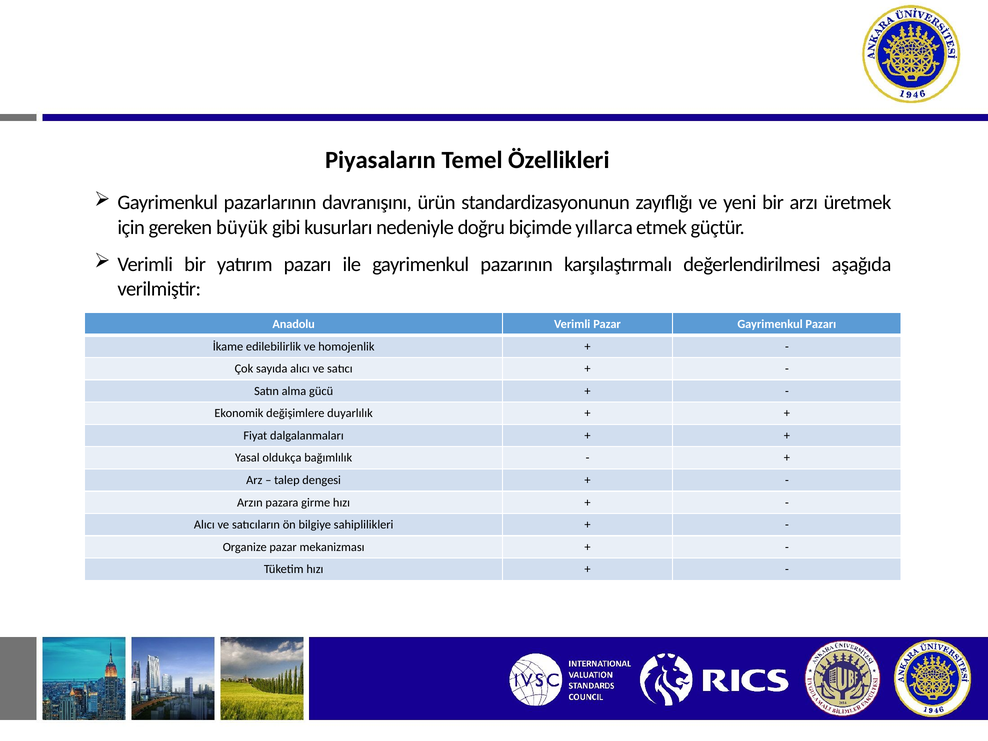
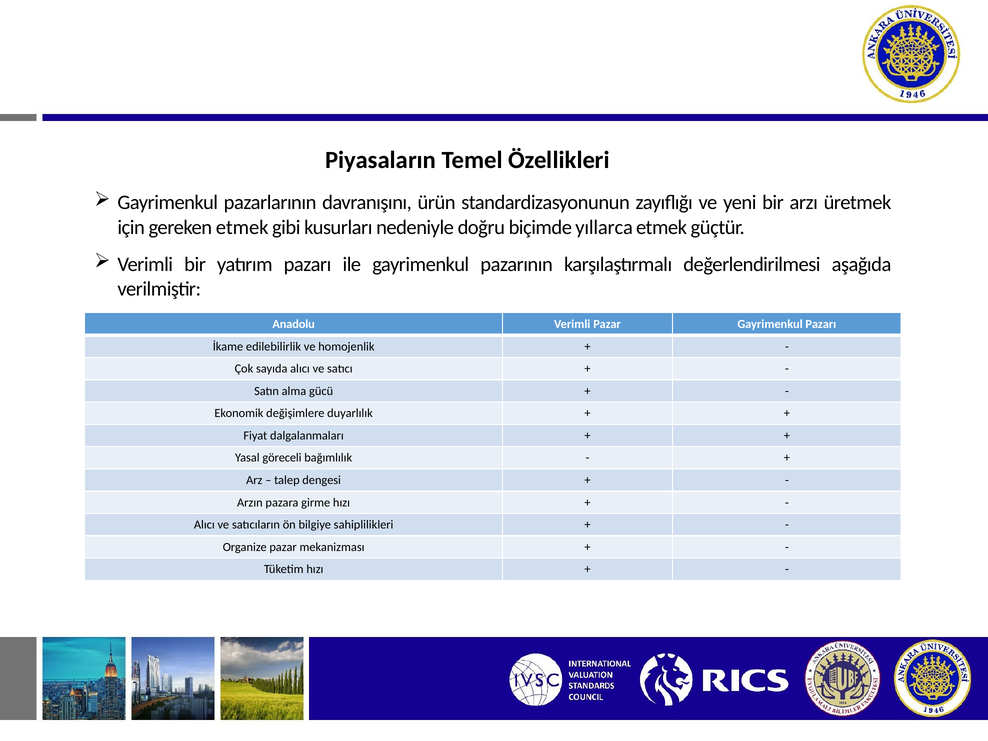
gereken büyük: büyük -> etmek (242, 227)
oldukça: oldukça -> göreceli (282, 458)
